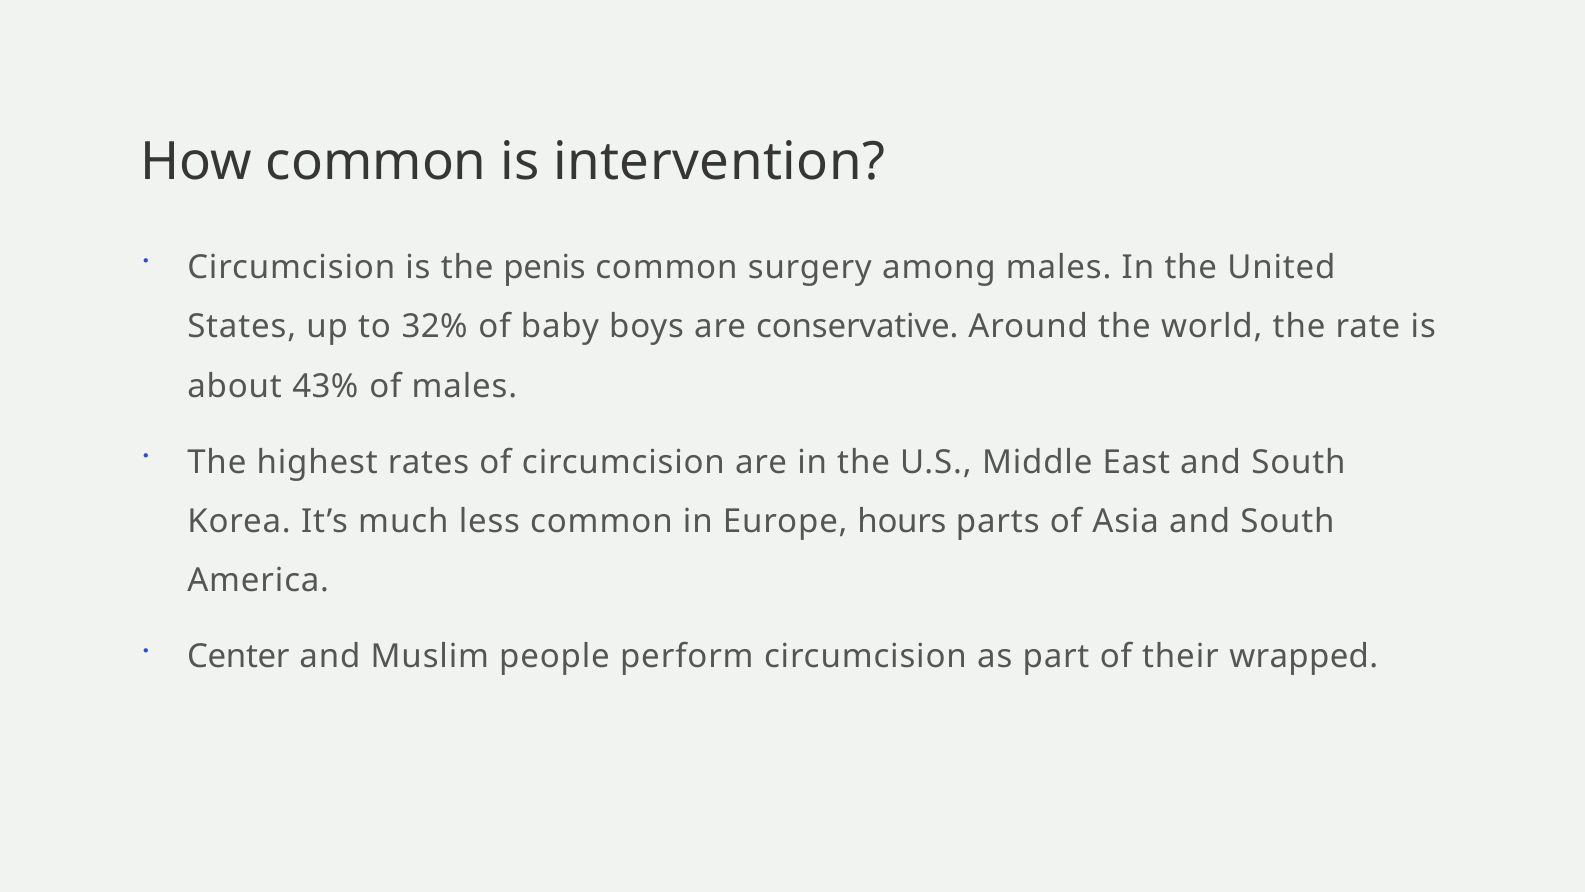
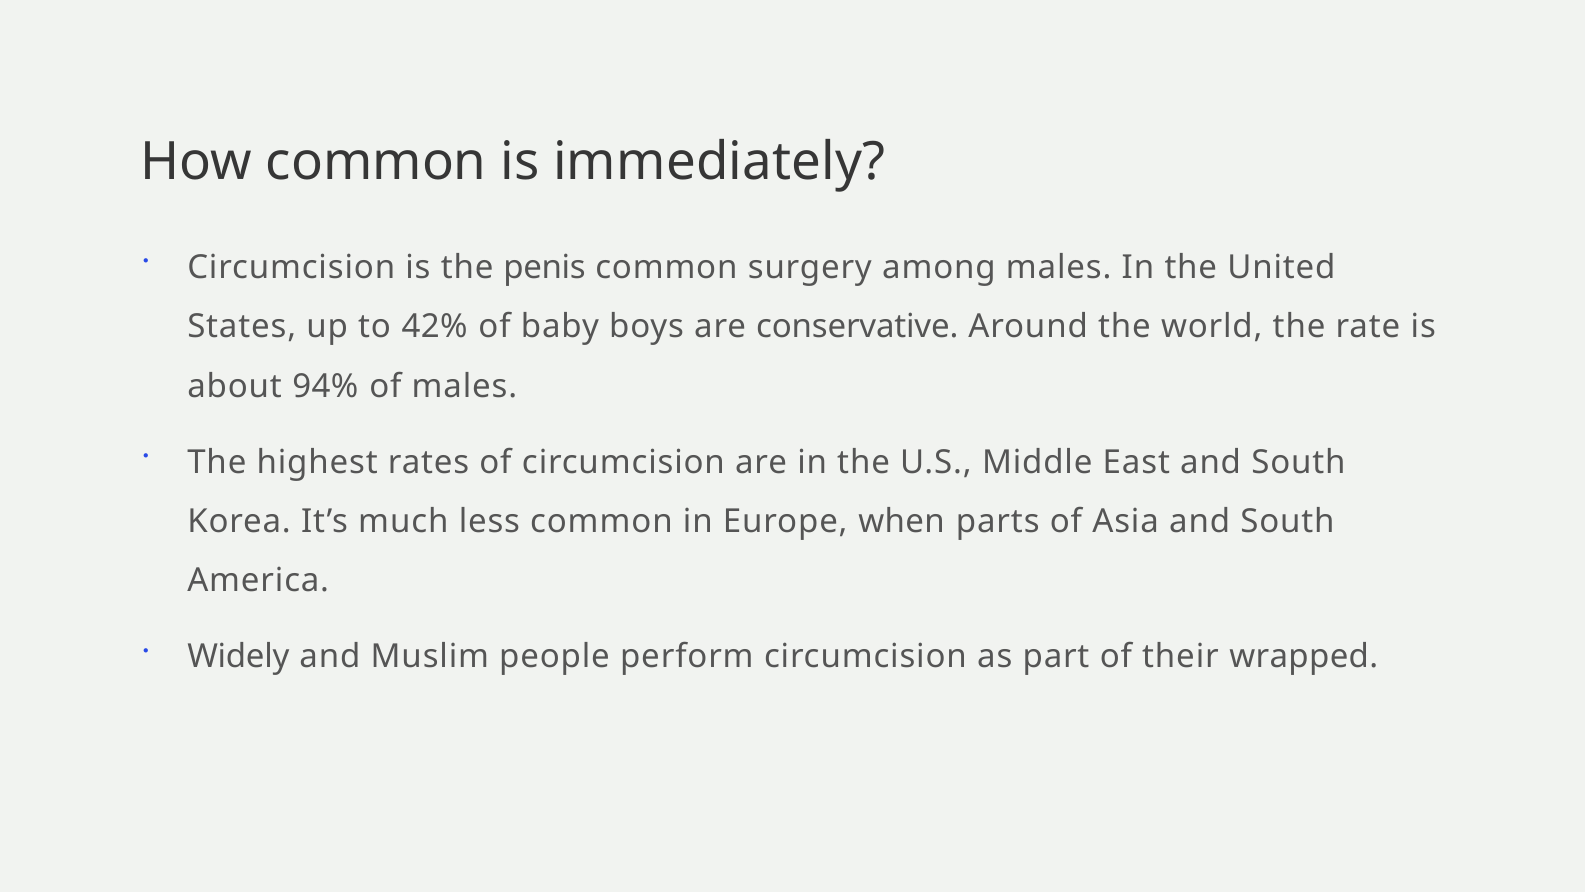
intervention: intervention -> immediately (719, 162)
32%: 32% -> 42% (435, 326)
43%: 43% -> 94% (325, 386)
hours: hours -> when (902, 521)
Center: Center -> Widely (238, 657)
